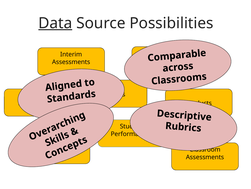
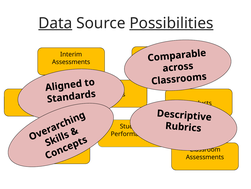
Possibilities underline: none -> present (171, 23)
